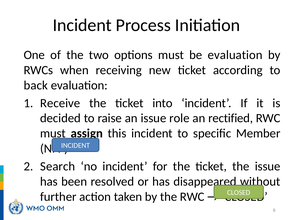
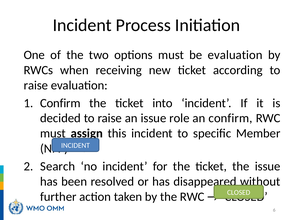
back: back -> raise (36, 85)
Receive: Receive -> Confirm (60, 103)
an rectified: rectified -> confirm (230, 118)
